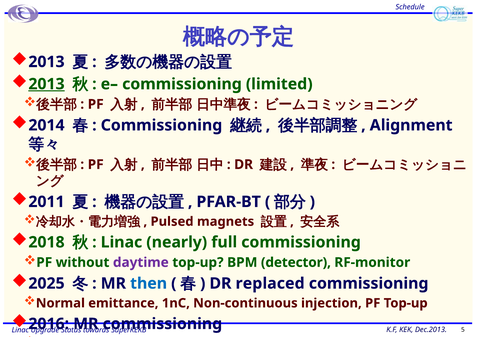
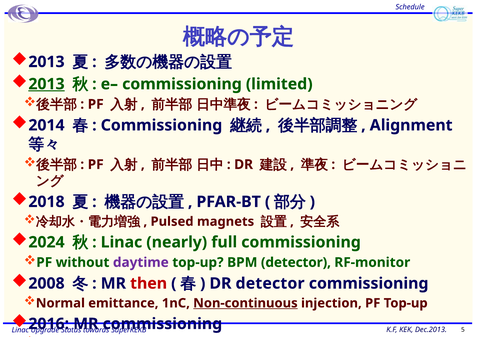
2011: 2011 -> 2018 (46, 202)
2018: 2018 -> 2024 (46, 243)
2025: 2025 -> 2008 (46, 284)
then colour: blue -> red (149, 284)
DR replaced: replaced -> detector (270, 284)
Non-continuous underline: none -> present (245, 304)
